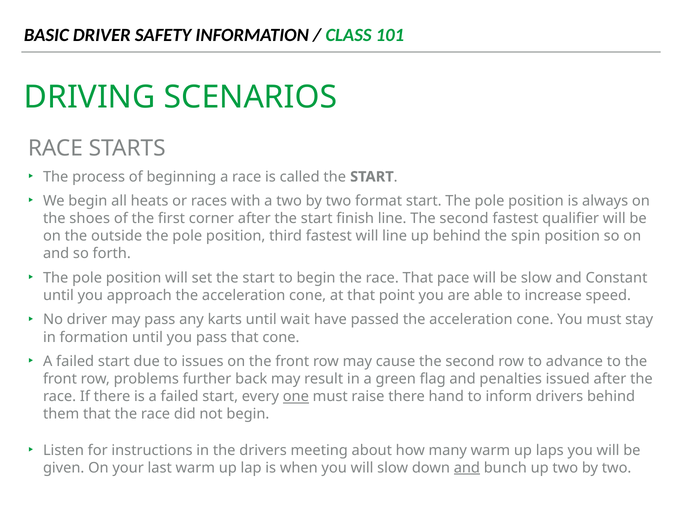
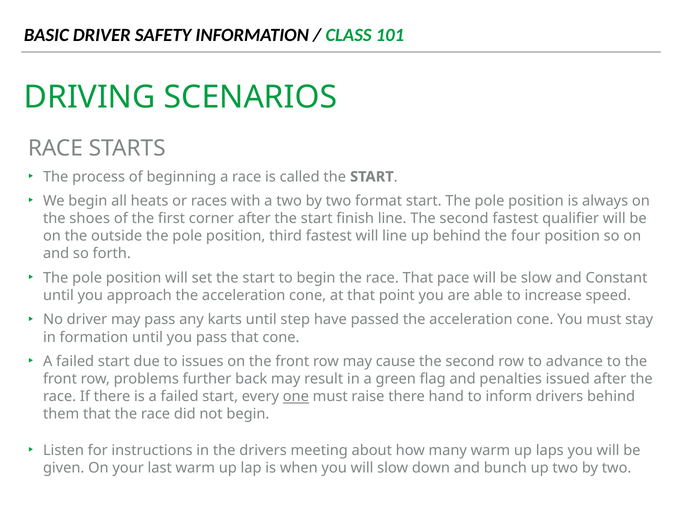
spin: spin -> four (526, 236)
wait: wait -> step (295, 320)
and underline: present -> none (467, 468)
